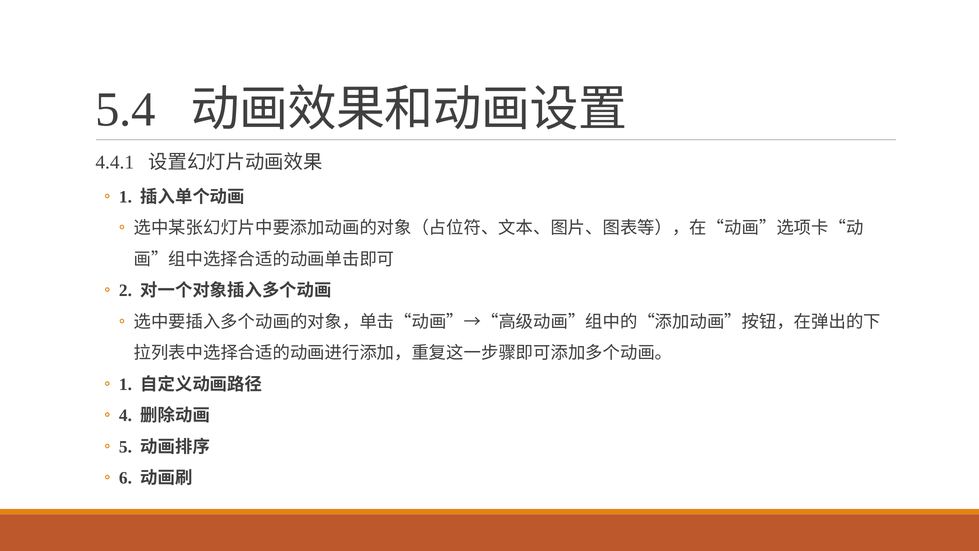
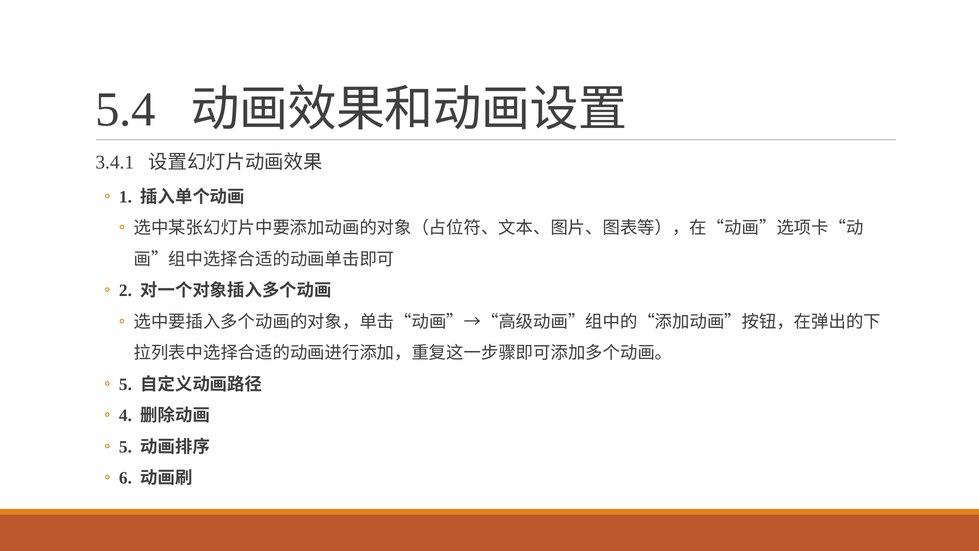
4.4.1: 4.4.1 -> 3.4.1 (115, 162)
1: 1 -> 5 (125, 384)
